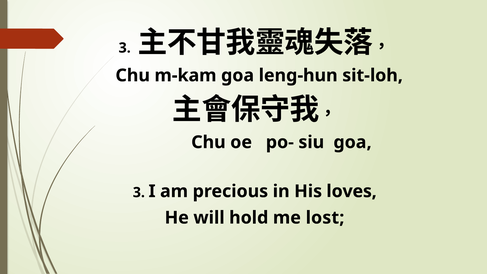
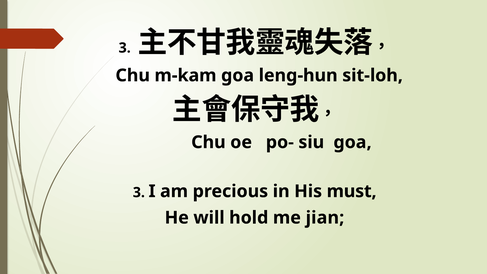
loves: loves -> must (352, 191)
lost: lost -> jian (325, 218)
